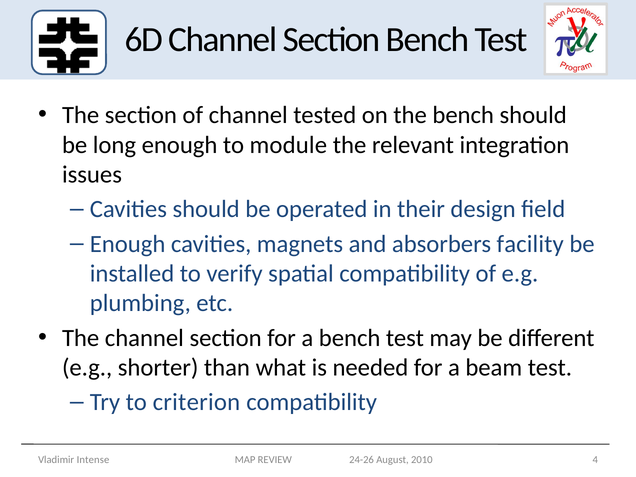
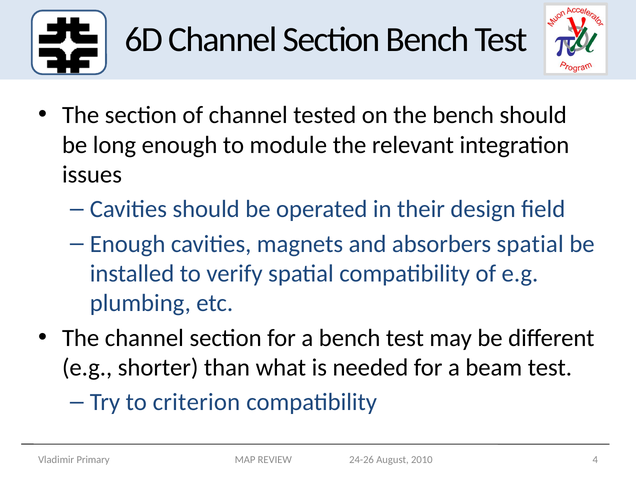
absorbers facility: facility -> spatial (530, 244)
Intense: Intense -> Primary (93, 460)
